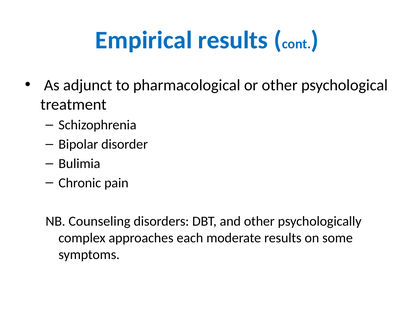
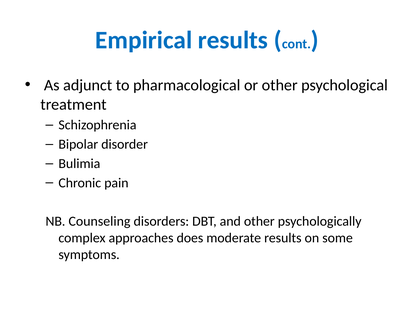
each: each -> does (190, 238)
